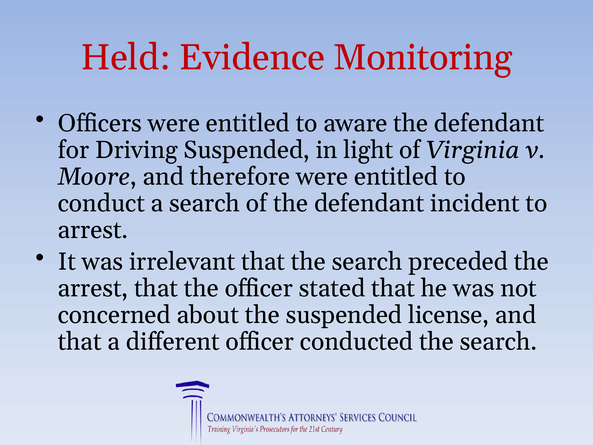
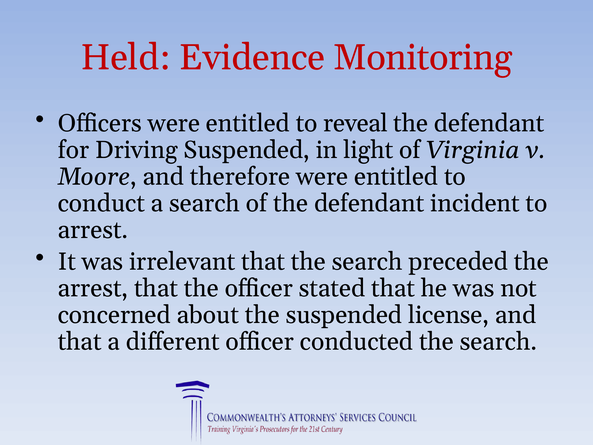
aware: aware -> reveal (355, 123)
